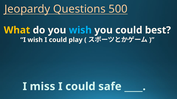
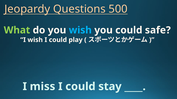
What colour: yellow -> light green (17, 30)
best: best -> safe (158, 30)
safe: safe -> stay (110, 87)
